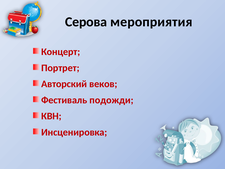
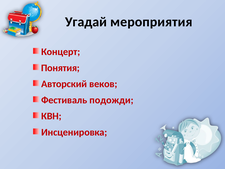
Серова: Серова -> Угадай (86, 22)
Портрет: Портрет -> Понятия (60, 68)
